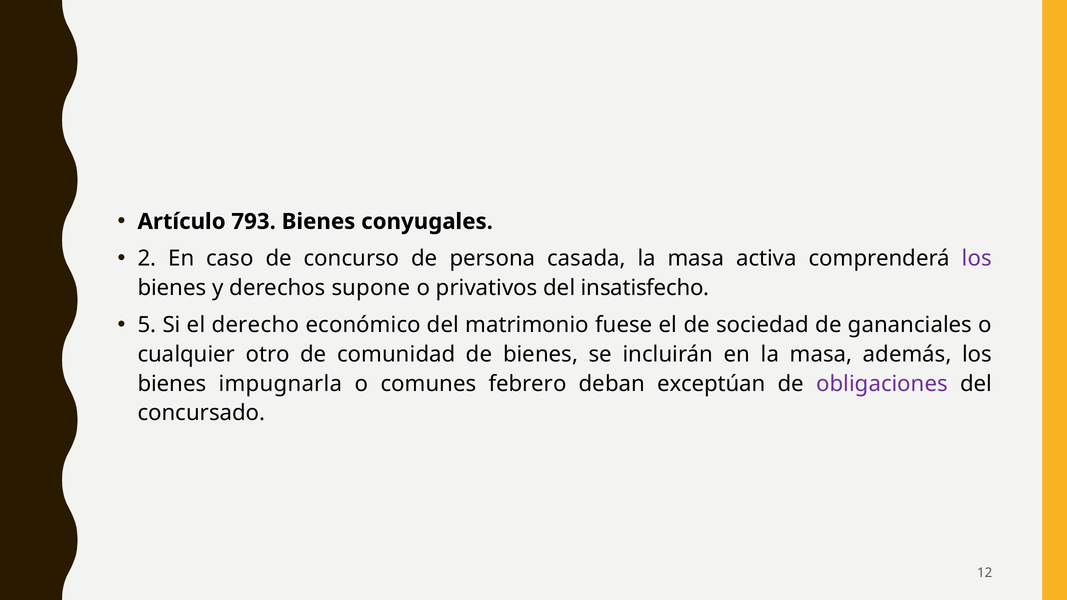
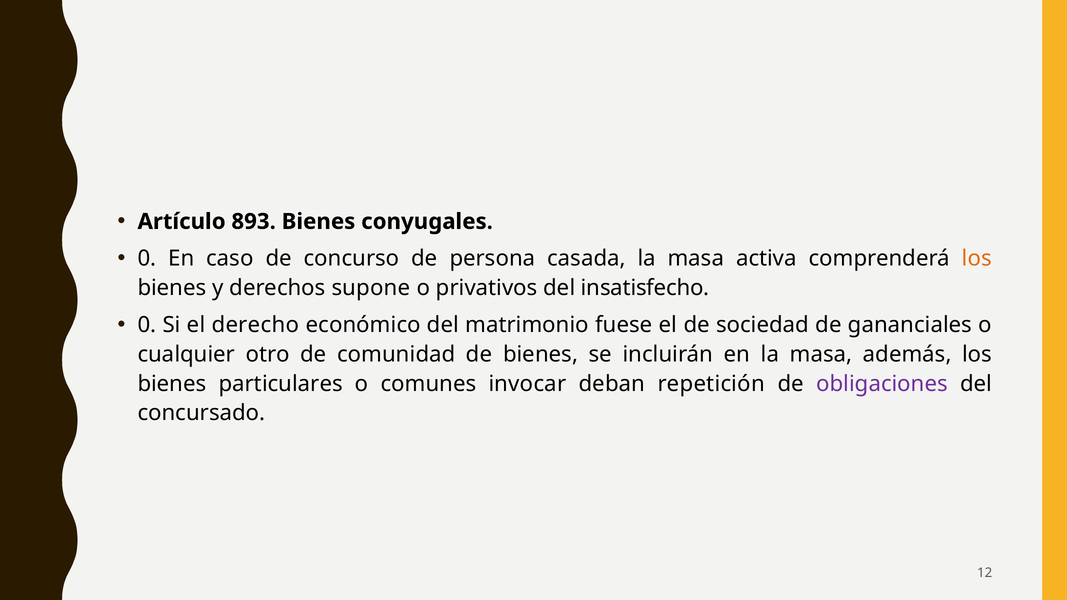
793: 793 -> 893 (254, 222)
2: 2 -> 0 (147, 259)
los colour: purple -> orange (977, 259)
5: 5 -> 0 (147, 325)
impugnarla: impugnarla -> particulares (281, 384)
febrero: febrero -> invocar (527, 384)
exceptúan: exceptúan -> repetición (711, 384)
